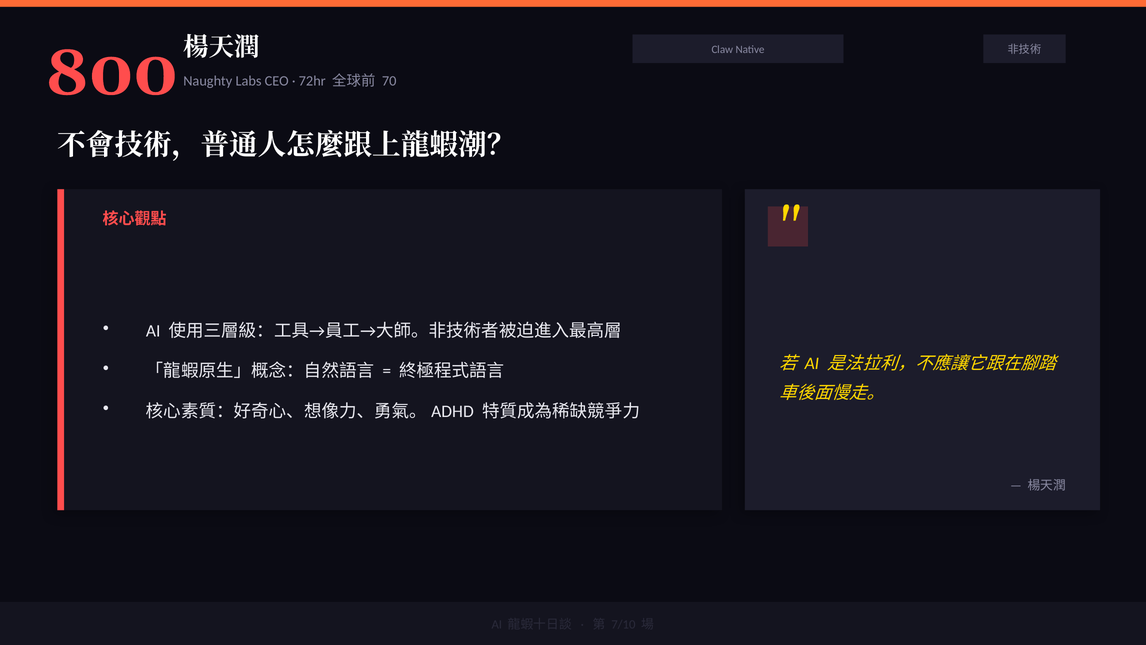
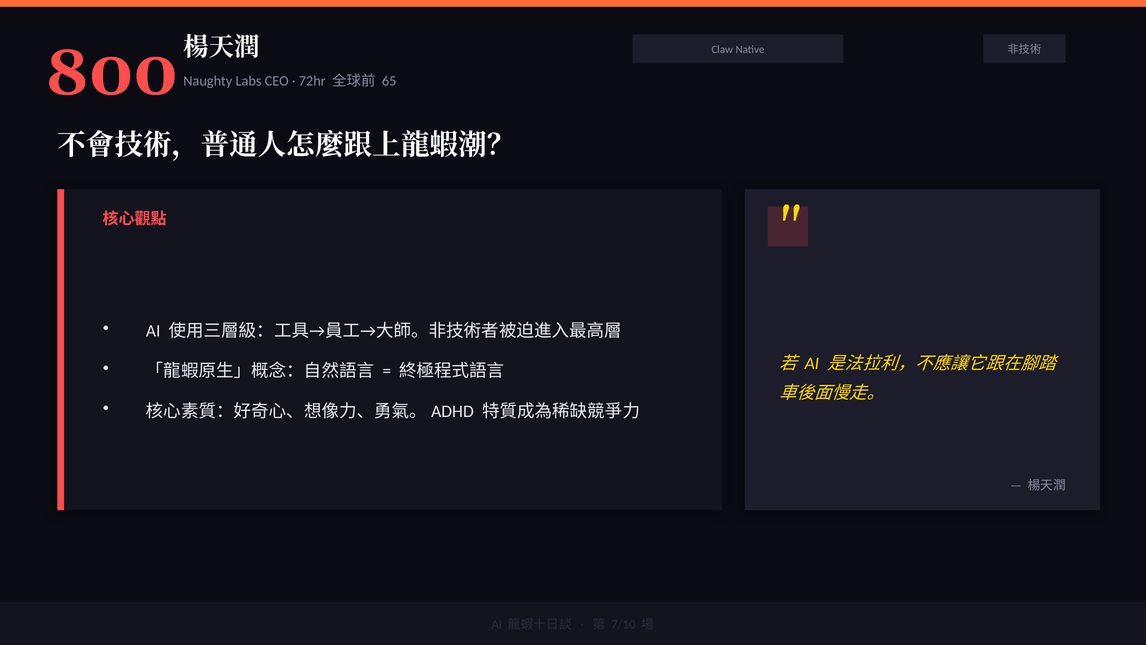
70: 70 -> 65 (389, 81)
